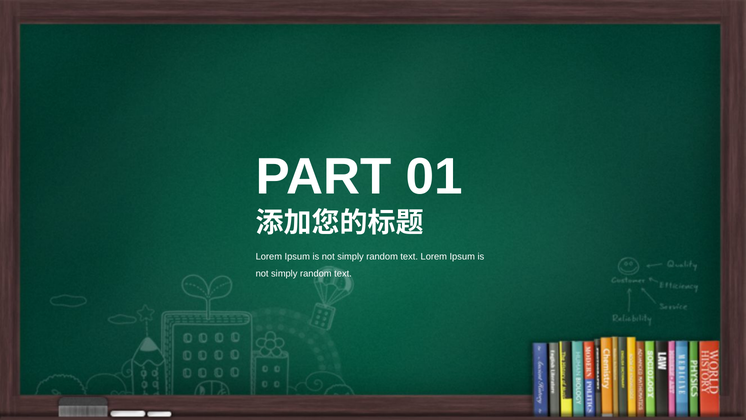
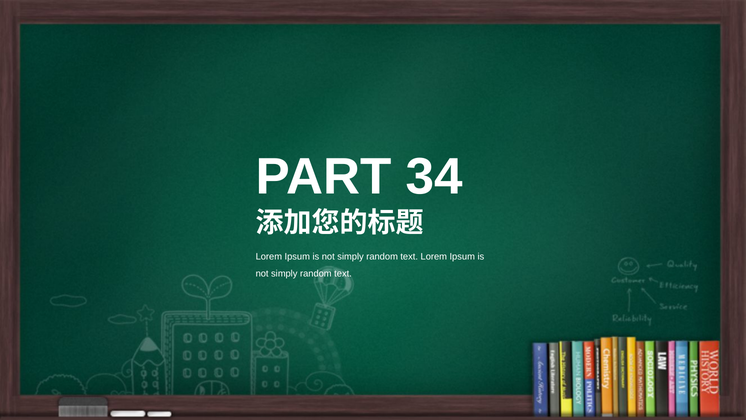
01: 01 -> 34 (434, 177)
